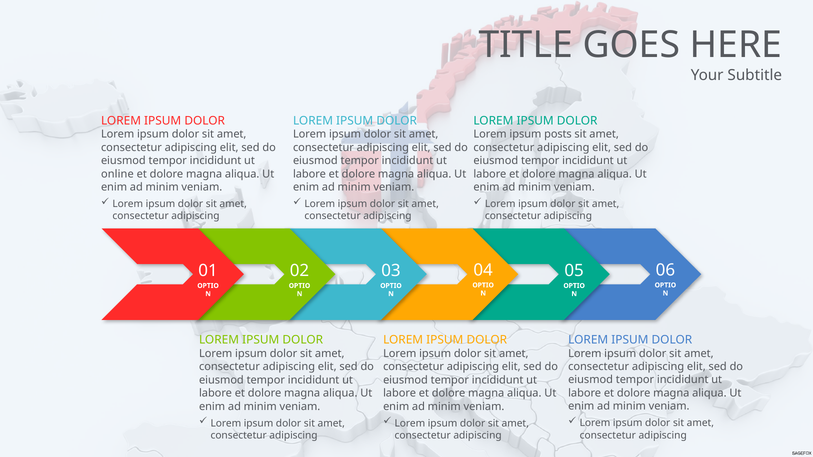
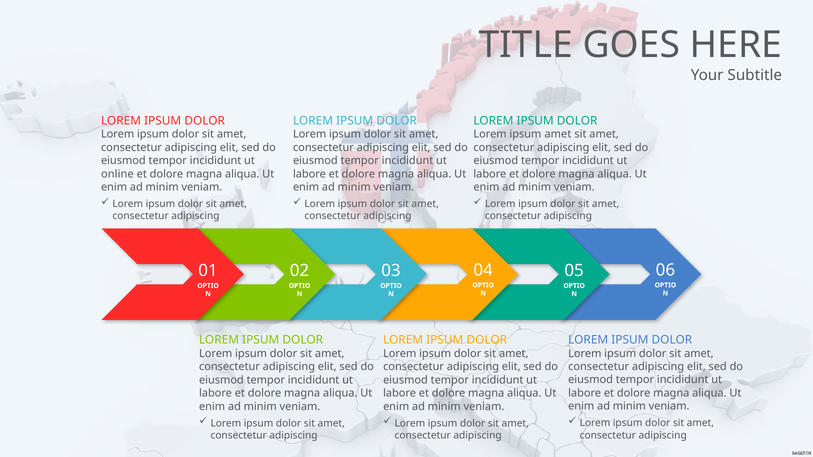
ipsum posts: posts -> amet (558, 134)
